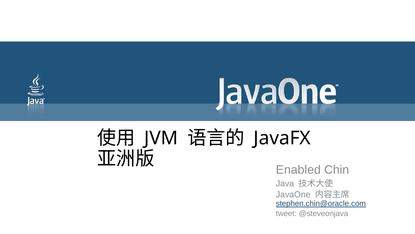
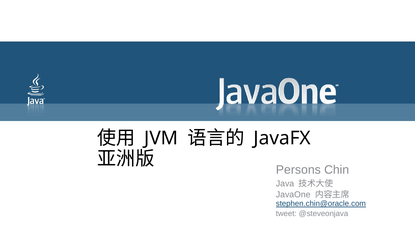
Enabled: Enabled -> Persons (298, 169)
